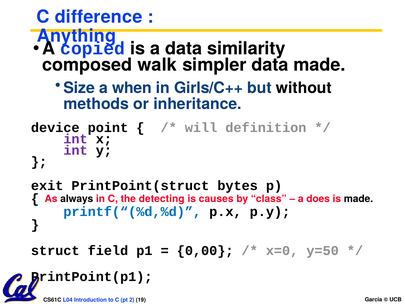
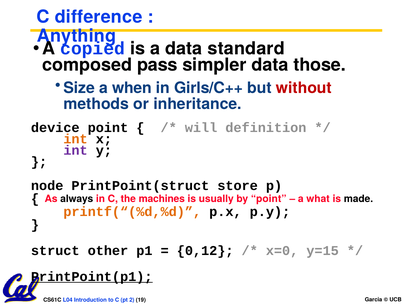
similarity: similarity -> standard (246, 49)
walk: walk -> pass (157, 65)
data made: made -> those (320, 65)
without colour: black -> red (304, 88)
int colour: purple -> orange (76, 139)
exit: exit -> node (47, 186)
bytes: bytes -> store (238, 186)
detecting: detecting -> machines (162, 199)
causes: causes -> usually (216, 199)
by class: class -> point (269, 199)
does: does -> what (318, 199)
printf(“(%d,%d colour: blue -> orange (132, 212)
field: field -> other (108, 250)
0,00: 0,00 -> 0,12 (205, 250)
y=50: y=50 -> y=15 (323, 250)
PrintPoint(p1 underline: none -> present (92, 276)
